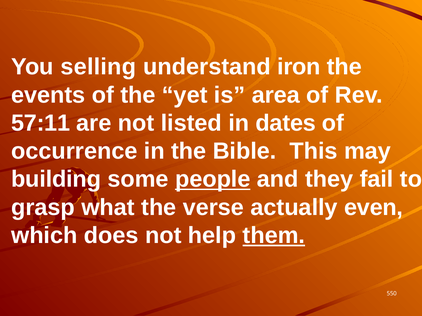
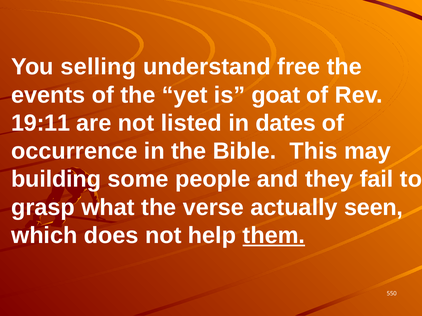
iron: iron -> free (299, 67)
area: area -> goat (276, 95)
57:11: 57:11 -> 19:11 (41, 123)
people underline: present -> none (213, 180)
even: even -> seen (374, 208)
